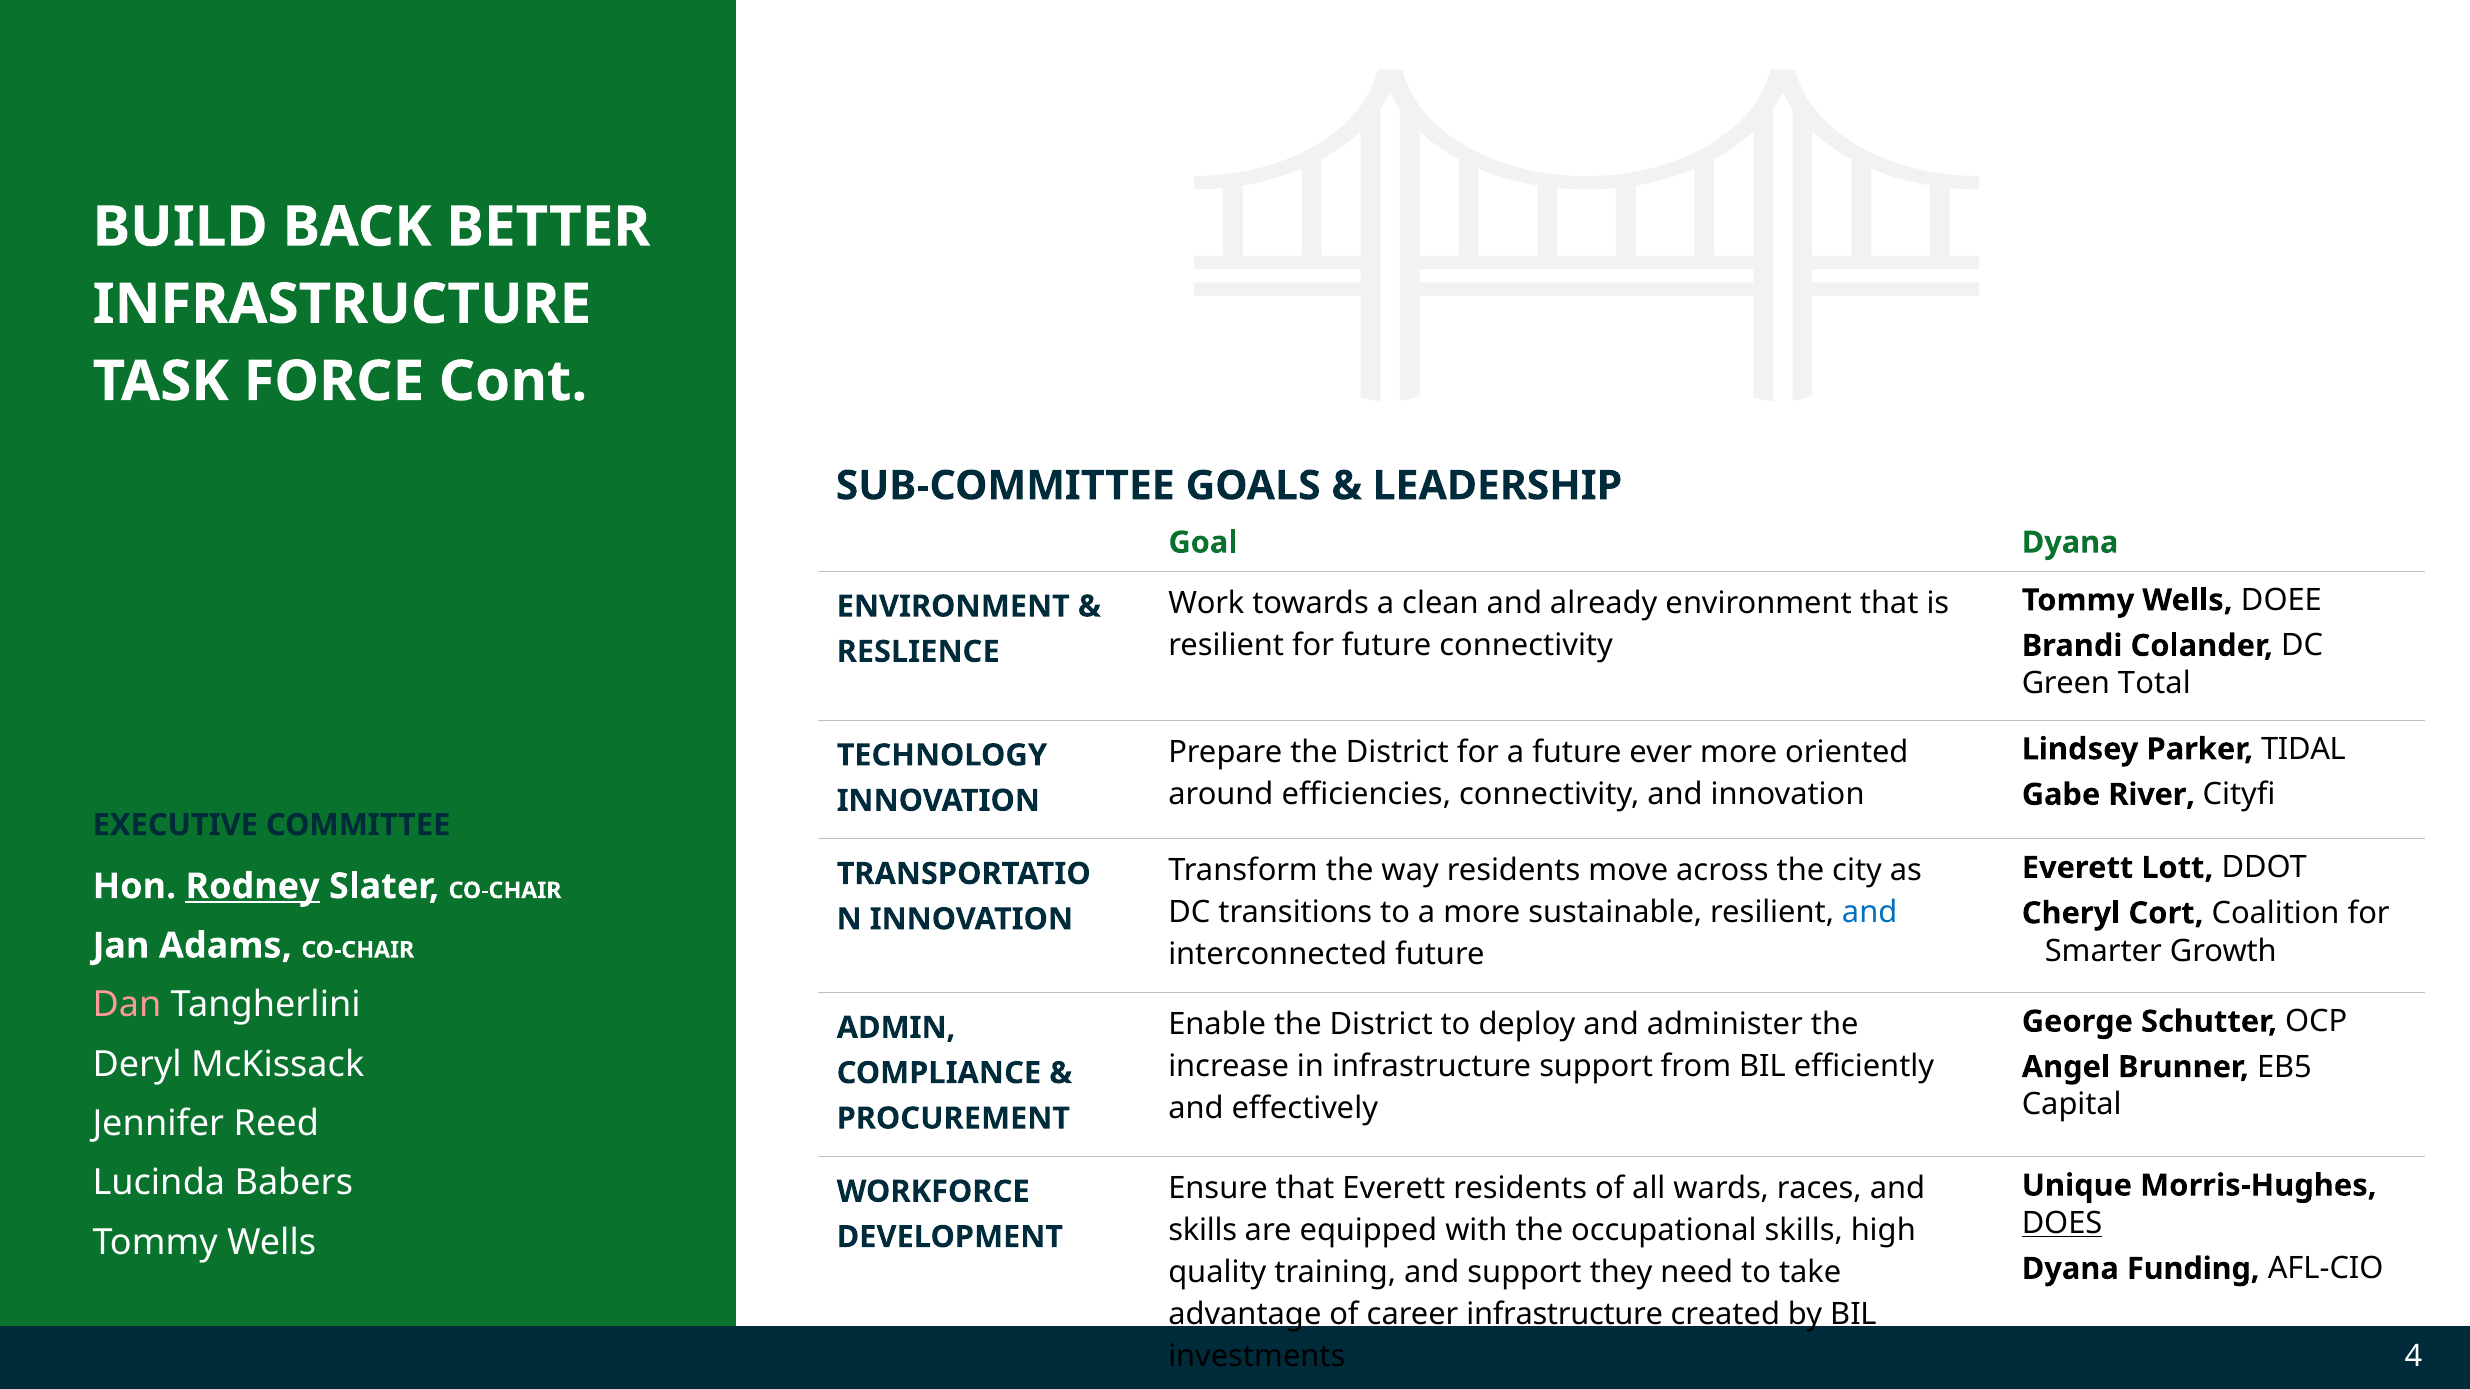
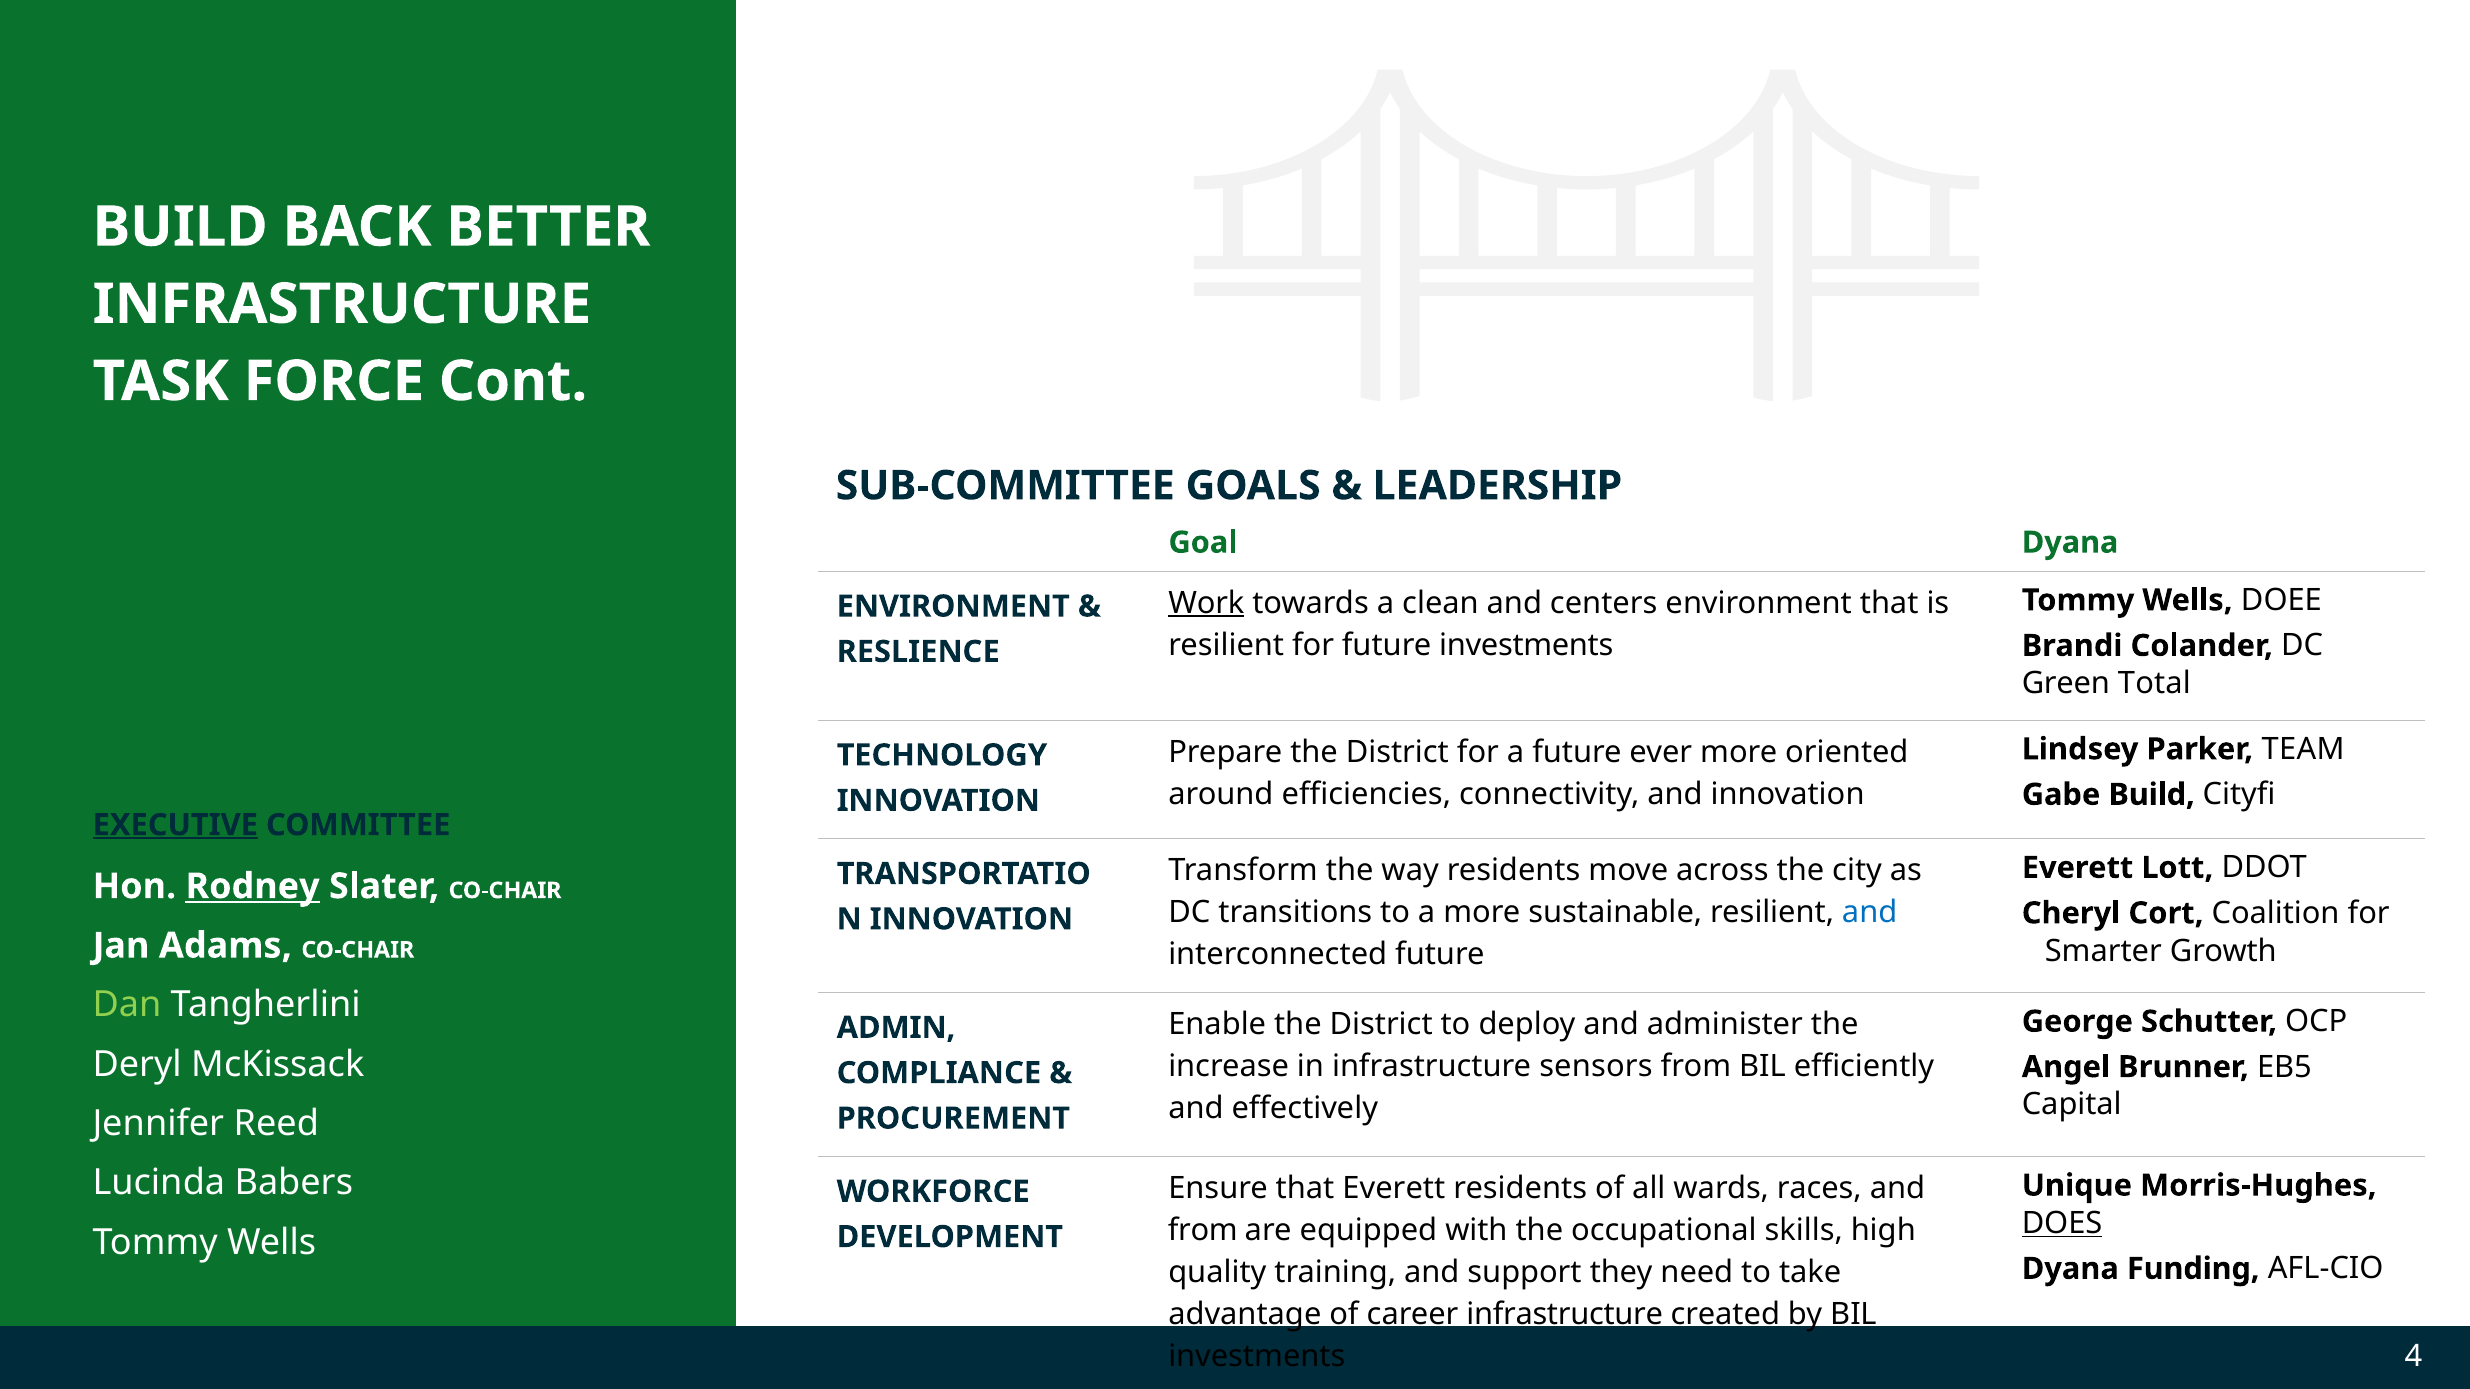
Work underline: none -> present (1206, 603)
already: already -> centers (1604, 603)
future connectivity: connectivity -> investments (1526, 645)
TIDAL: TIDAL -> TEAM (2303, 749)
Gabe River: River -> Build (2152, 795)
EXECUTIVE underline: none -> present (175, 825)
Dan colour: pink -> light green (127, 1005)
infrastructure support: support -> sensors (1596, 1067)
skills: skills -> from (1203, 1231)
